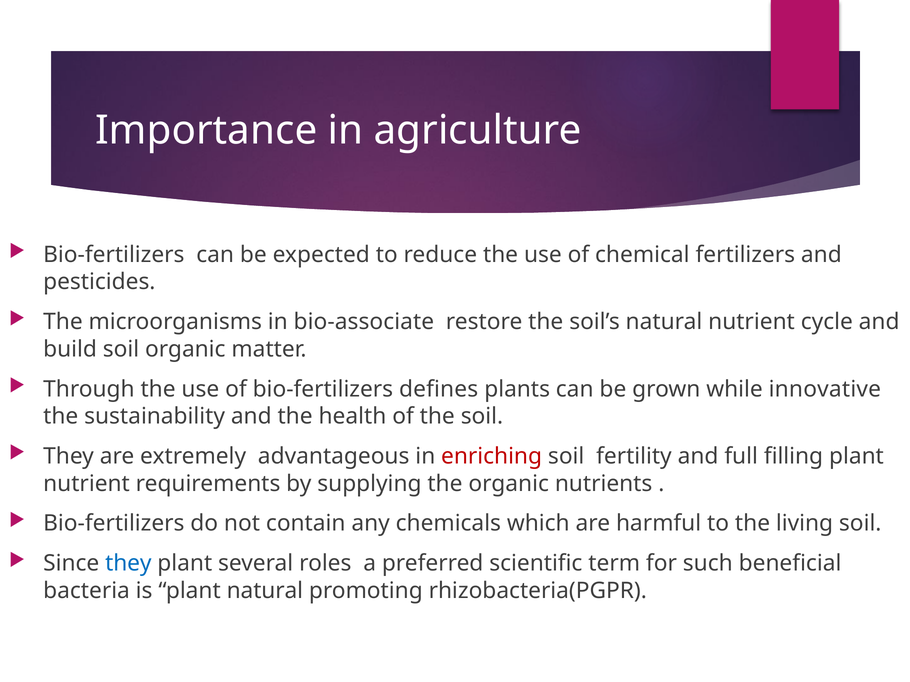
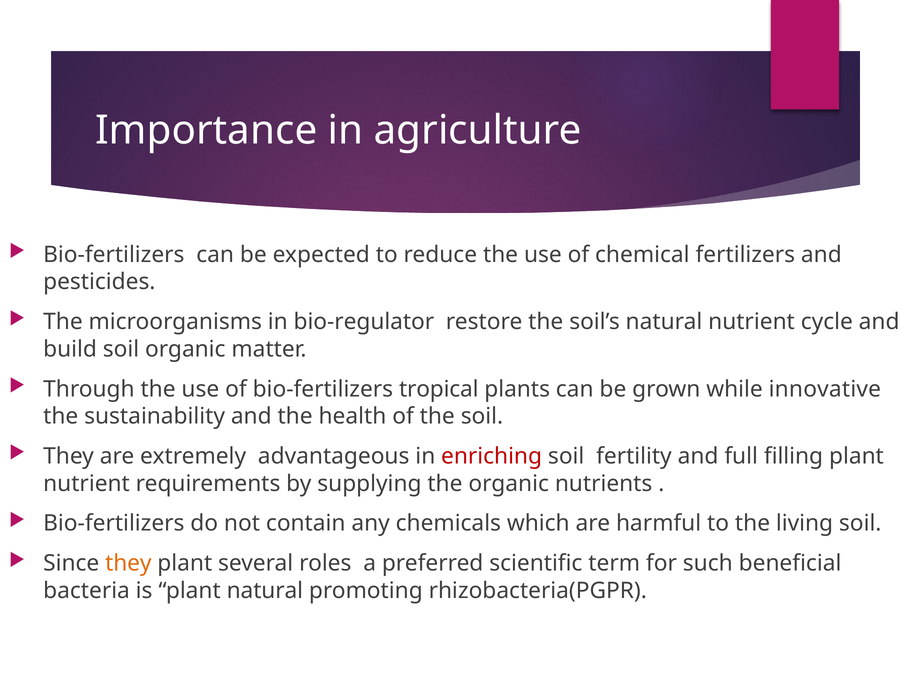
bio-associate: bio-associate -> bio-regulator (364, 322)
defines: defines -> tropical (439, 389)
they colour: blue -> orange (128, 564)
